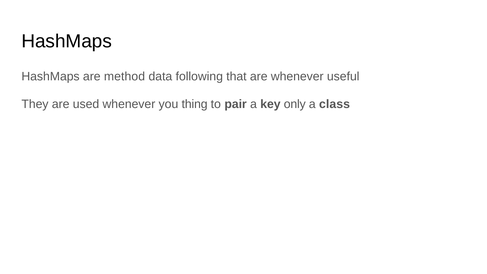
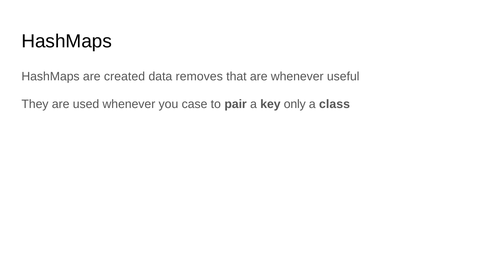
method: method -> created (125, 77)
following: following -> removes (199, 77)
thing: thing -> case (195, 104)
